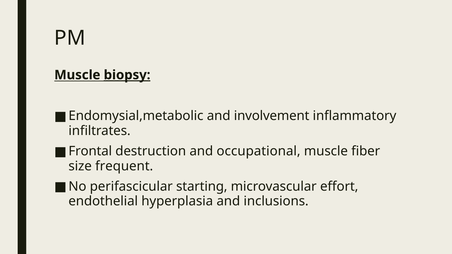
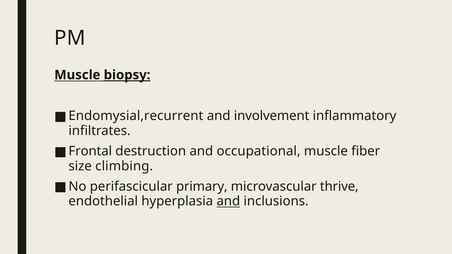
Endomysial,metabolic: Endomysial,metabolic -> Endomysial,recurrent (136, 116)
frequent: frequent -> climbing (124, 166)
starting: starting -> primary (202, 187)
effort: effort -> thrive (339, 187)
and underline: none -> present (228, 202)
